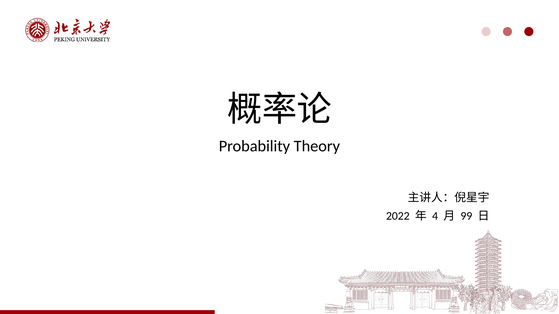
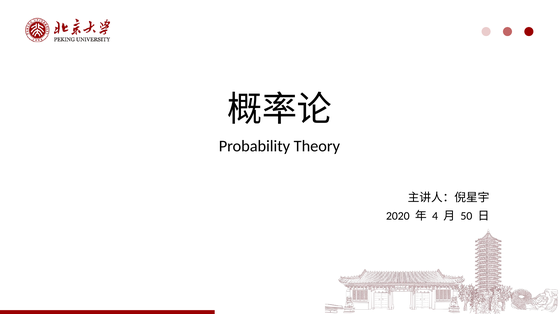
2022: 2022 -> 2020 (398, 216)
99: 99 -> 50 (466, 216)
